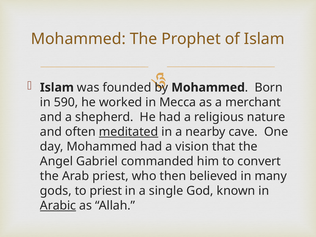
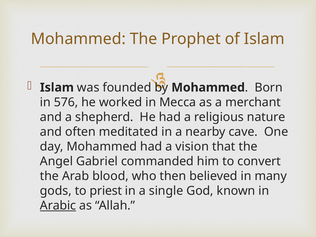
590: 590 -> 576 (66, 102)
meditated underline: present -> none (129, 132)
Arab priest: priest -> blood (110, 176)
